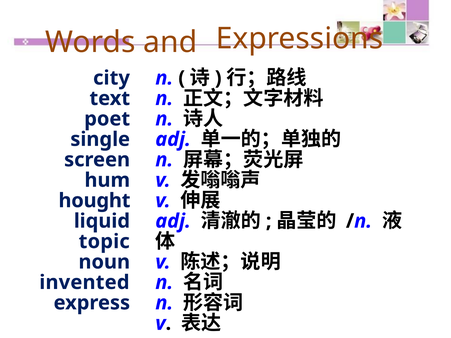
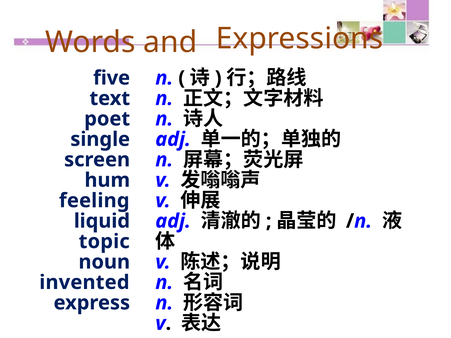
city: city -> five (112, 78)
hought: hought -> feeling (94, 201)
